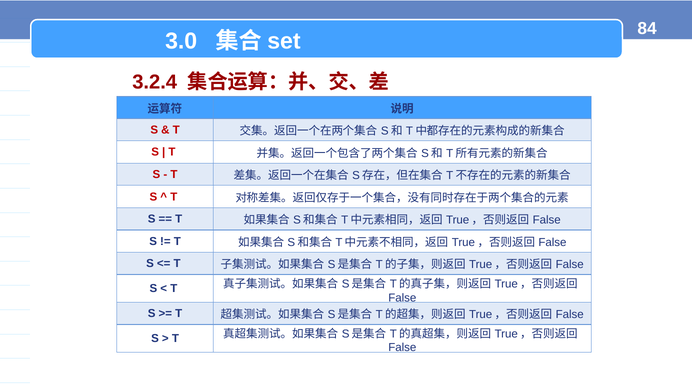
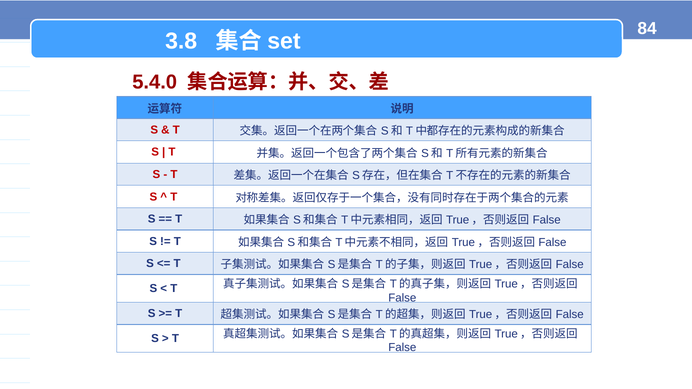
3.0: 3.0 -> 3.8 (181, 41)
3.2.4: 3.2.4 -> 5.4.0 (155, 82)
